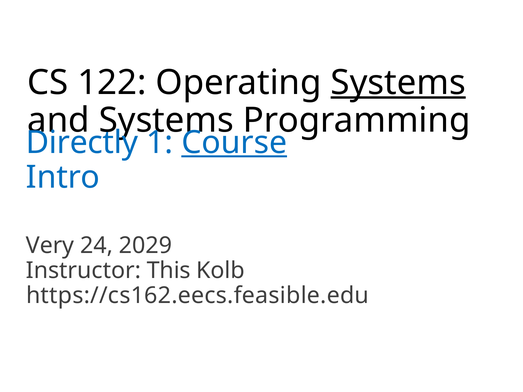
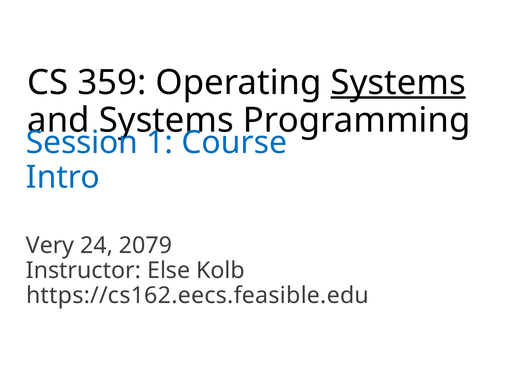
122: 122 -> 359 (112, 83)
Directly: Directly -> Session (82, 143)
Course underline: present -> none (234, 143)
2029: 2029 -> 2079 (146, 246)
This: This -> Else (169, 271)
